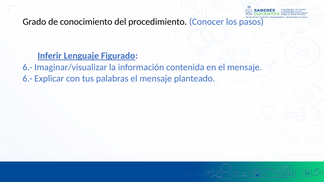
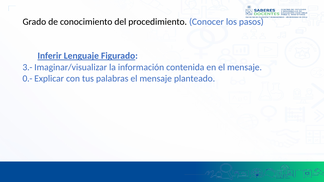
6.-: 6.- -> 3.- (27, 67)
6.-: 6.- -> 0.- (27, 79)
